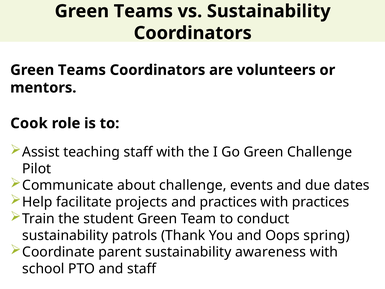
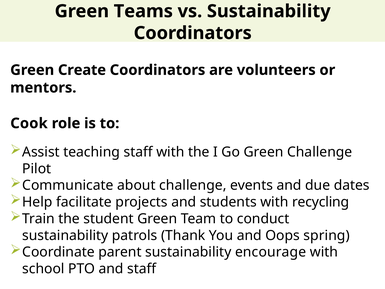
Teams: Teams -> Create (82, 70)
and practices: practices -> students (228, 202)
with practices: practices -> recycling (321, 202)
awareness: awareness -> encourage (271, 252)
